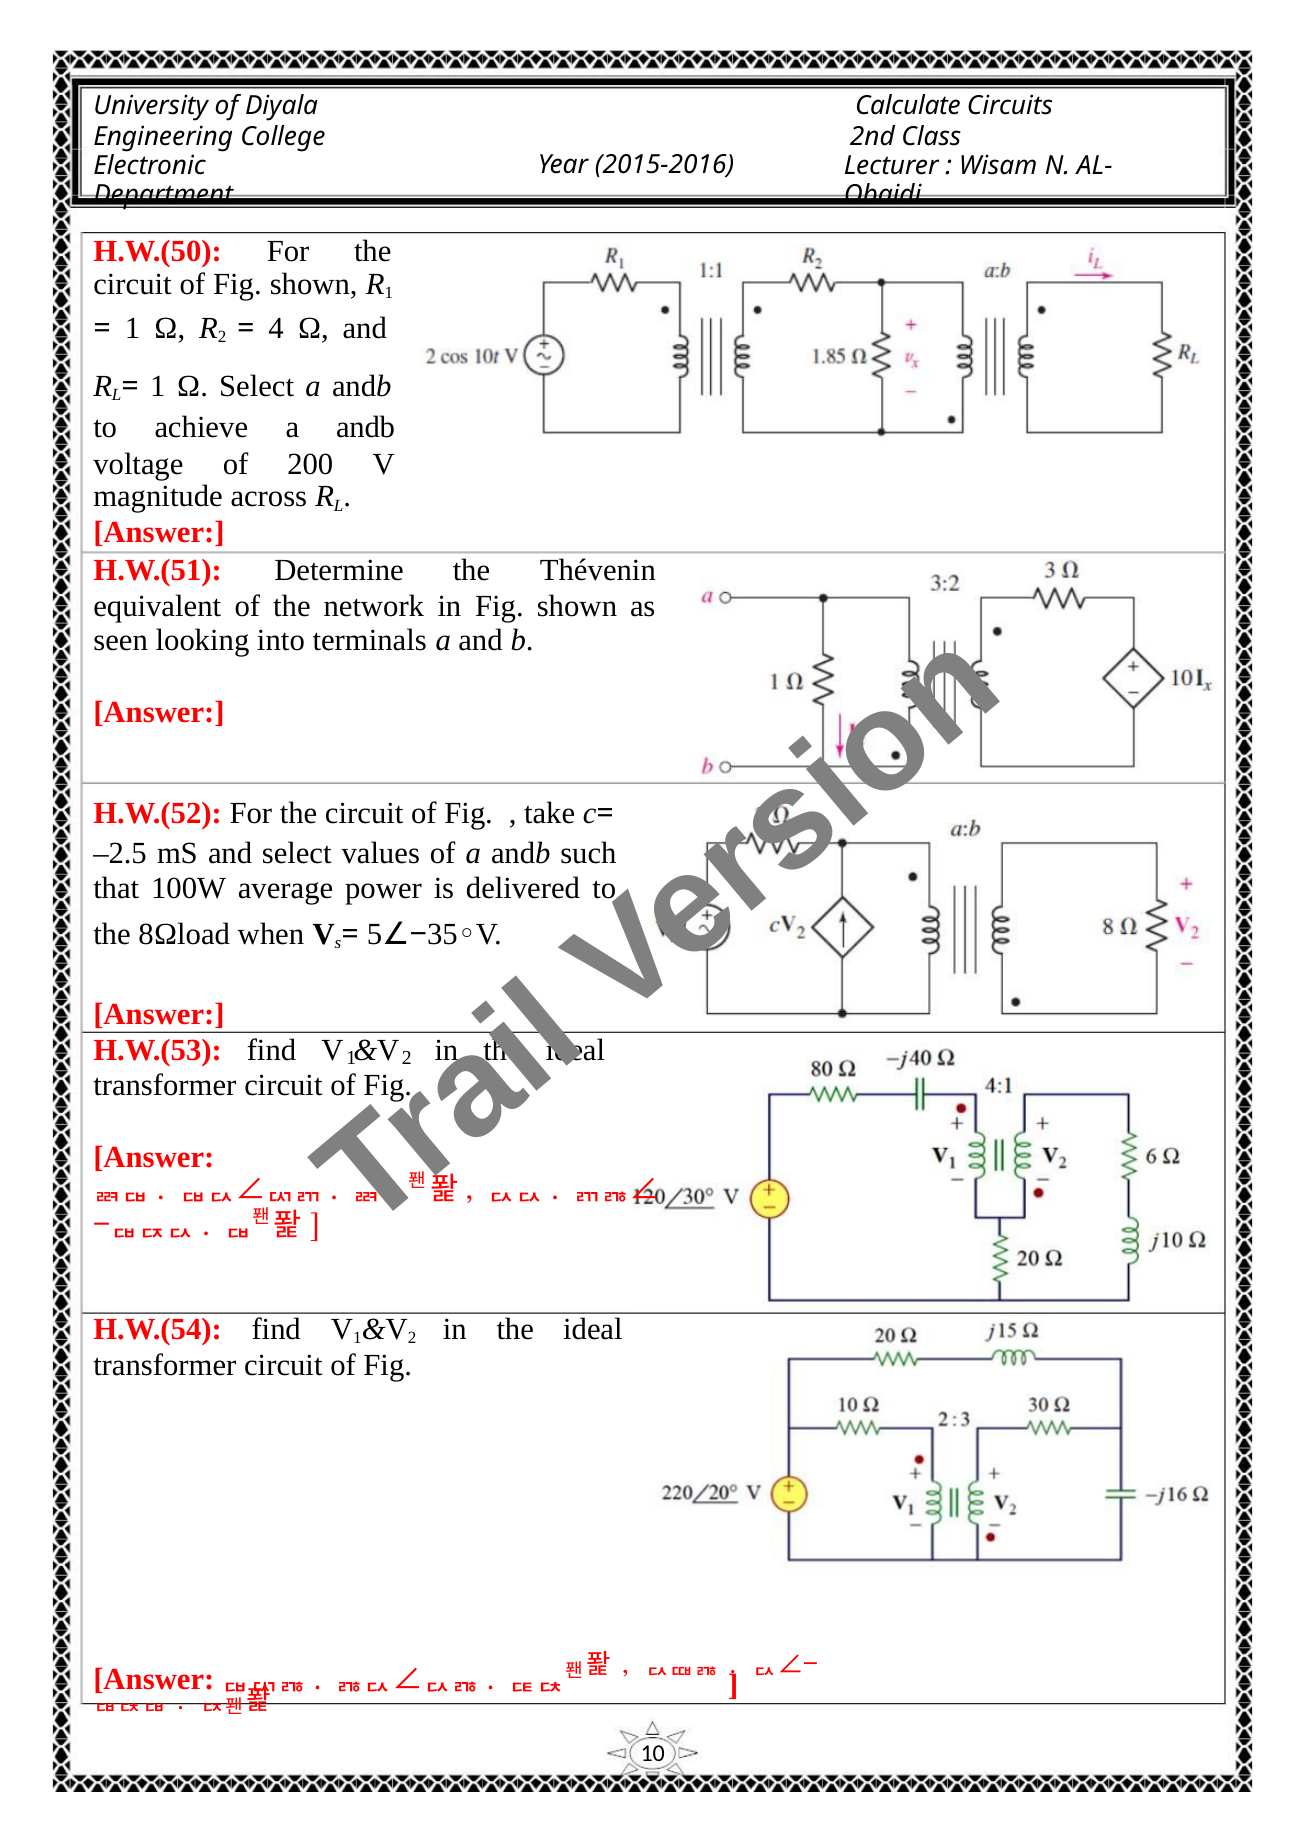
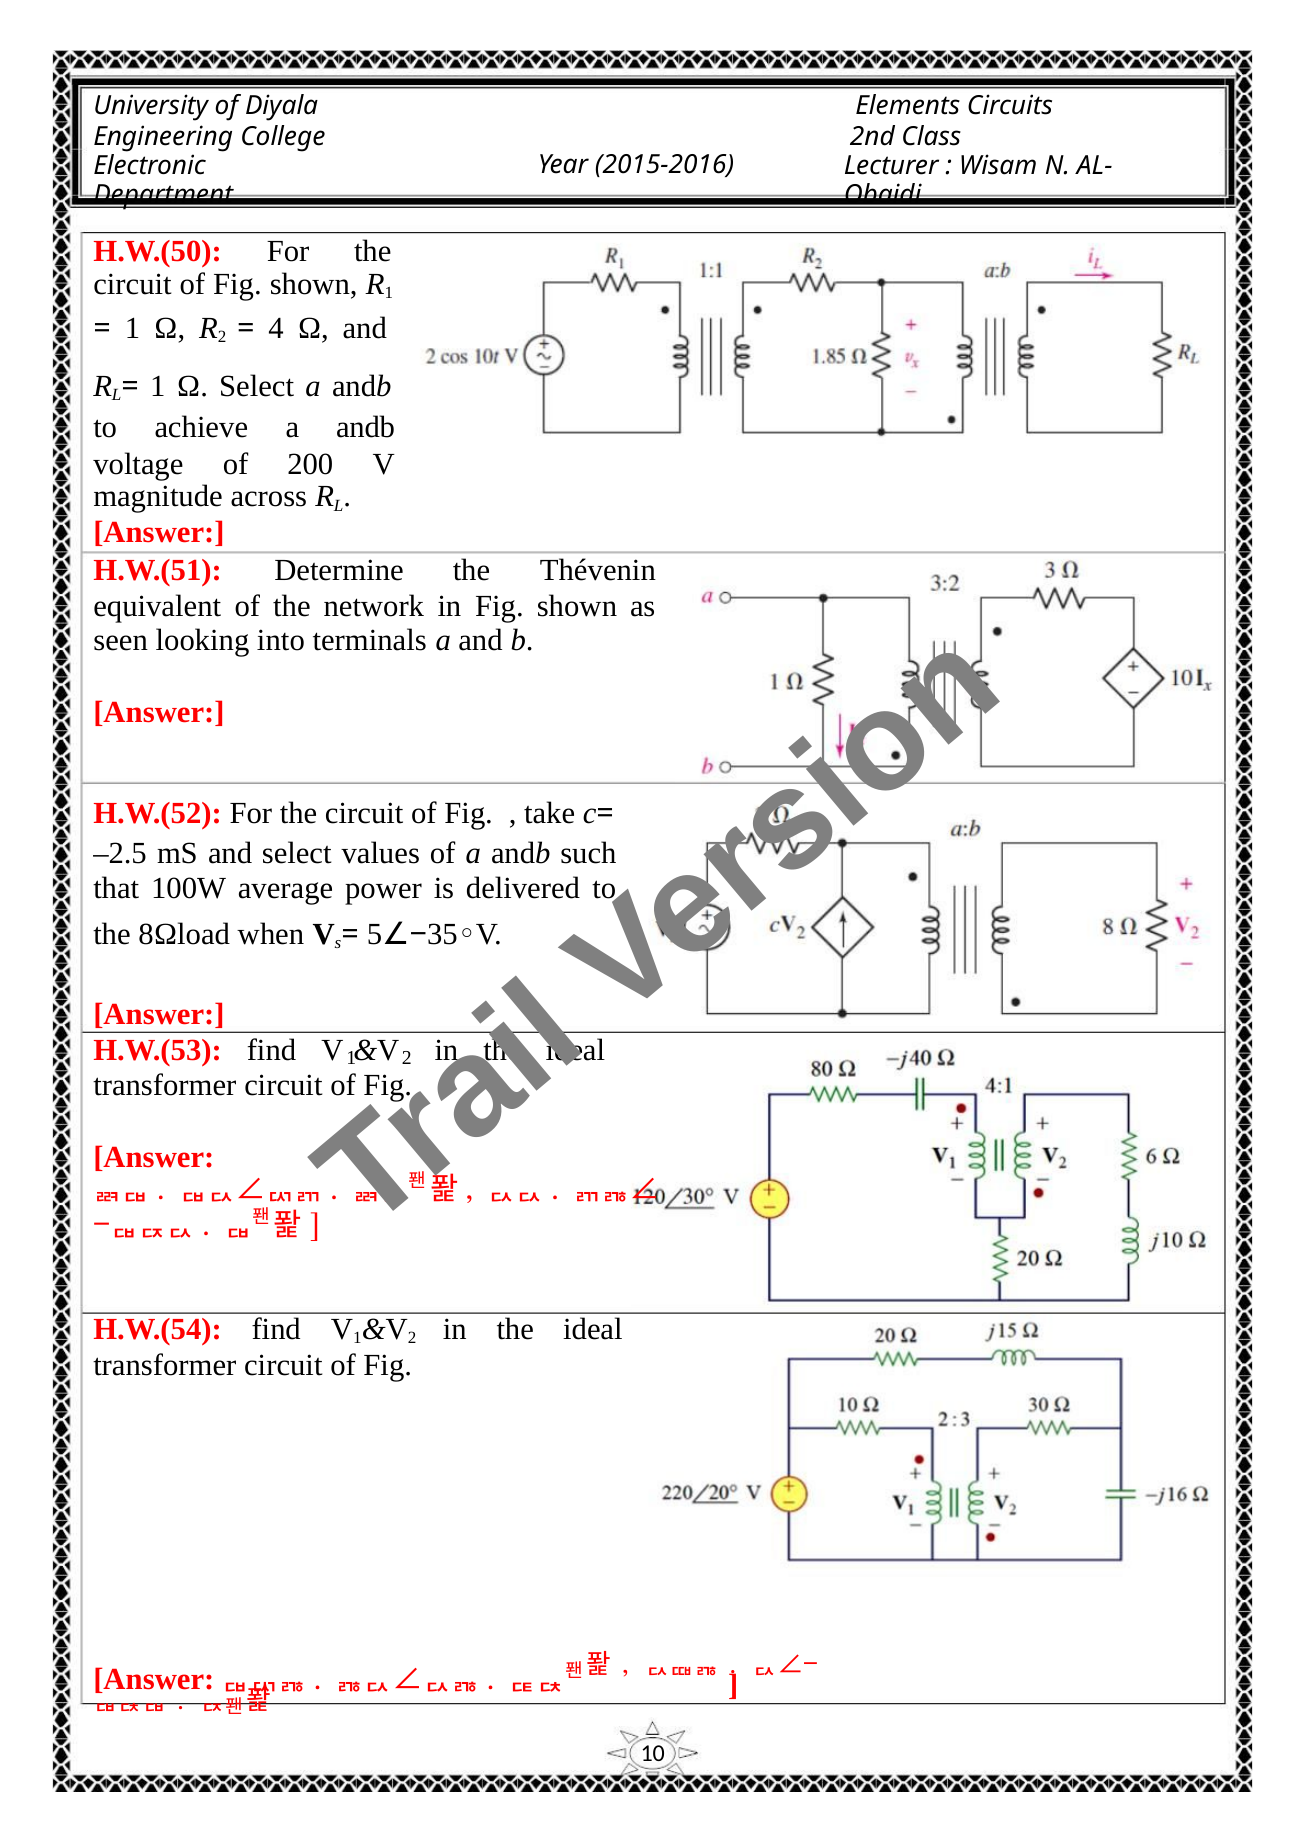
Calculate: Calculate -> Elements (908, 106)
